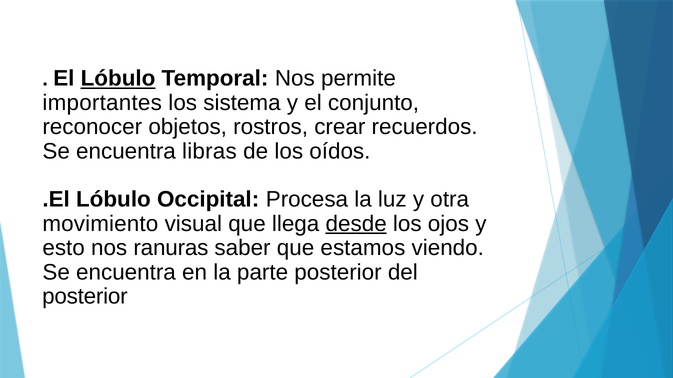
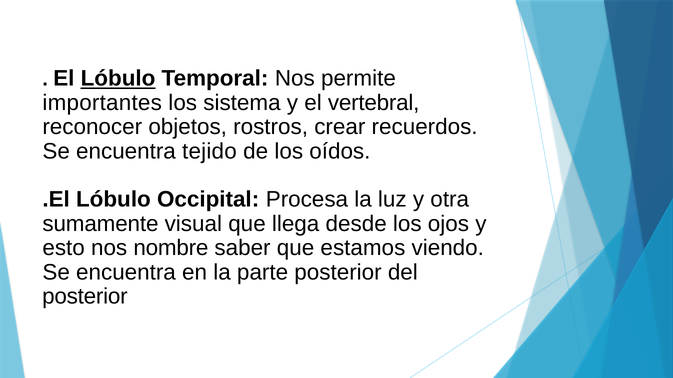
conjunto: conjunto -> vertebral (374, 103)
libras: libras -> tejido (209, 151)
movimiento: movimiento -> sumamente (100, 224)
desde underline: present -> none (356, 224)
ranuras: ranuras -> nombre (171, 248)
